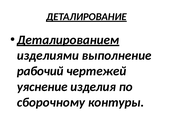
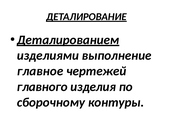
рабочий: рабочий -> главное (40, 71)
уяснение: уяснение -> главного (42, 87)
